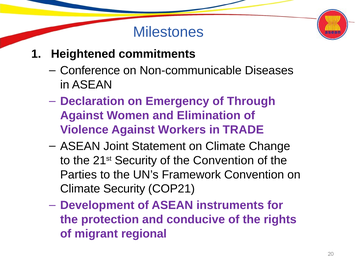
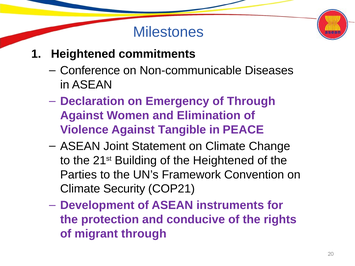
Workers: Workers -> Tangible (182, 130)
TRADE: TRADE -> PEACE (243, 130)
21st Security: Security -> Building (136, 161)
the Convention: Convention -> Heightened (224, 161)
migrant regional: regional -> through (144, 234)
